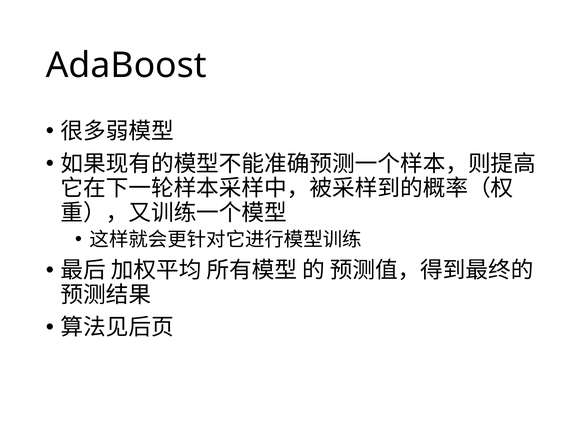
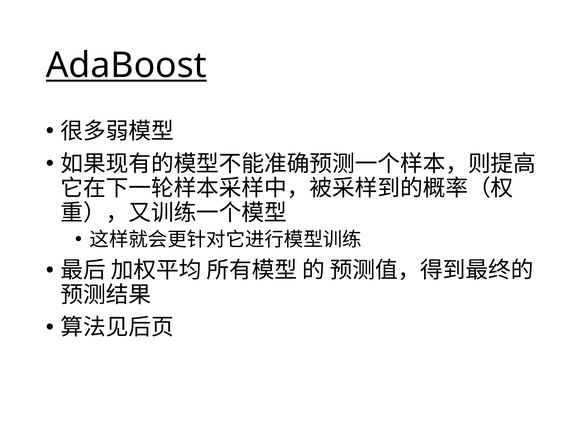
AdaBoost underline: none -> present (126, 65)
